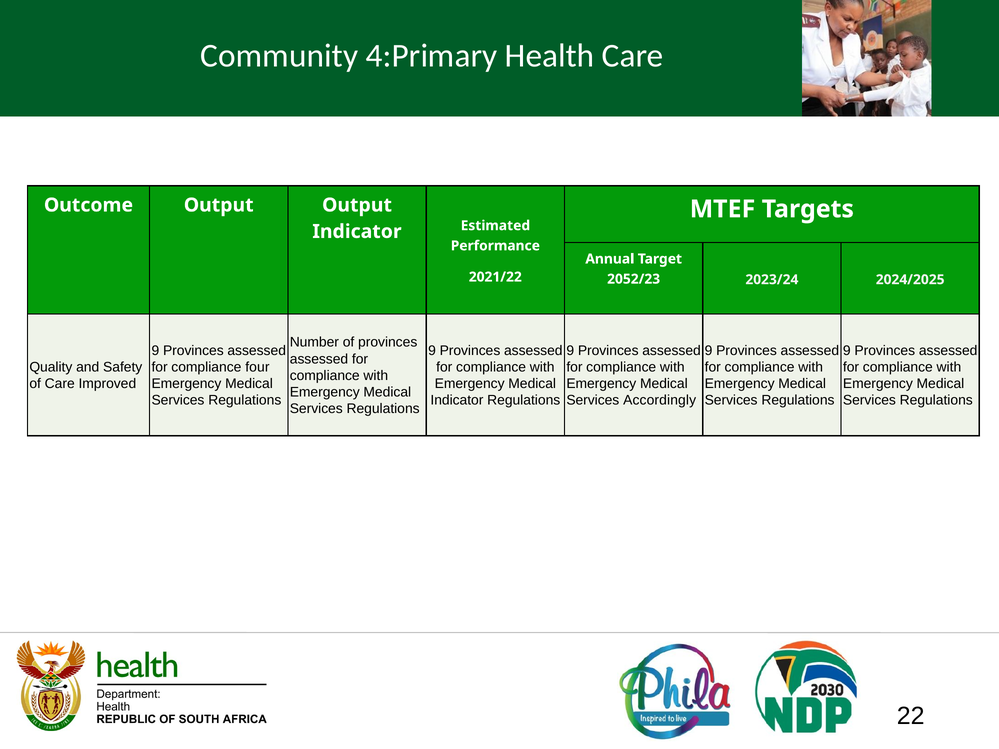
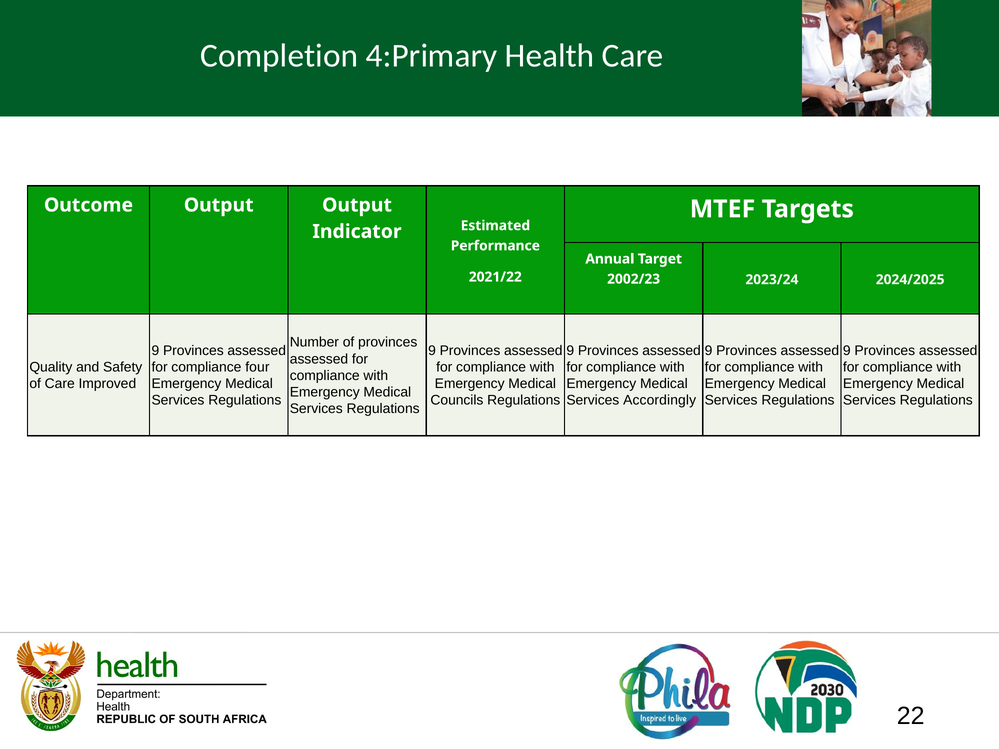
Community: Community -> Completion (279, 56)
2052/23: 2052/23 -> 2002/23 (634, 279)
Indicator: Indicator -> Councils (457, 400)
